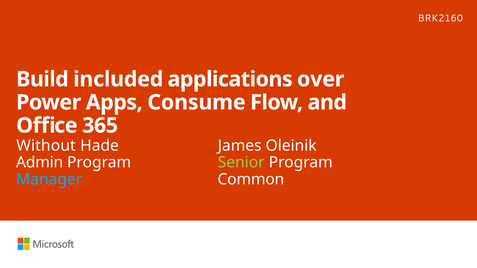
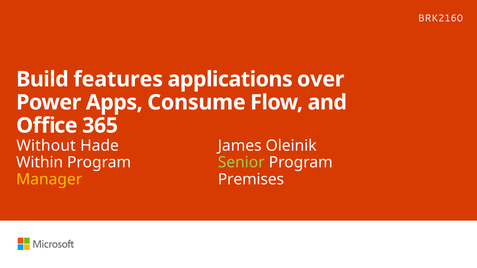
included: included -> features (118, 79)
Admin: Admin -> Within (40, 163)
Manager colour: light blue -> yellow (49, 180)
Common: Common -> Premises (251, 179)
